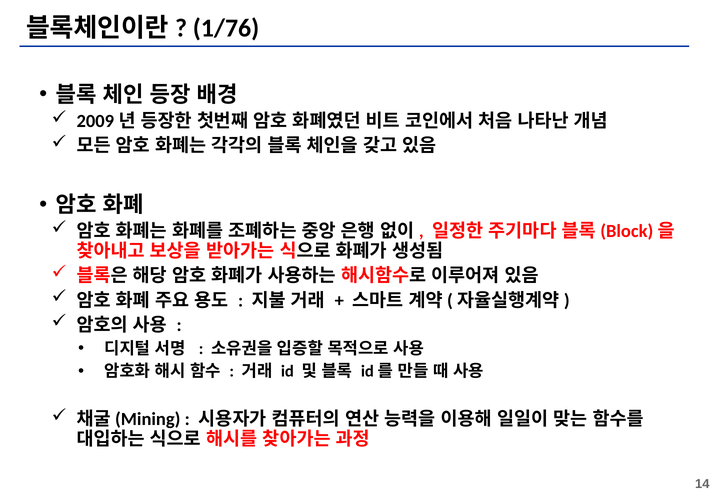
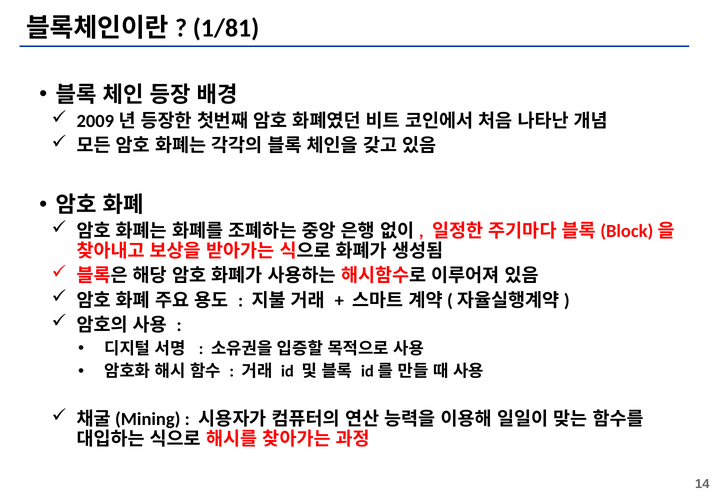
1/76: 1/76 -> 1/81 (226, 28)
